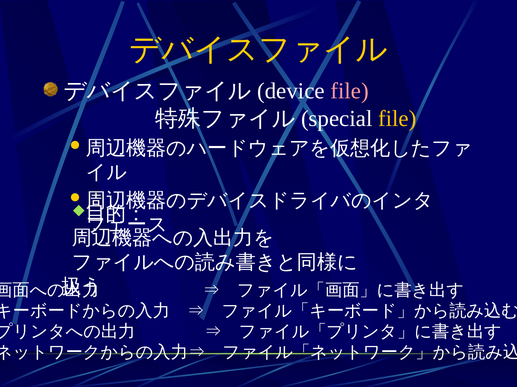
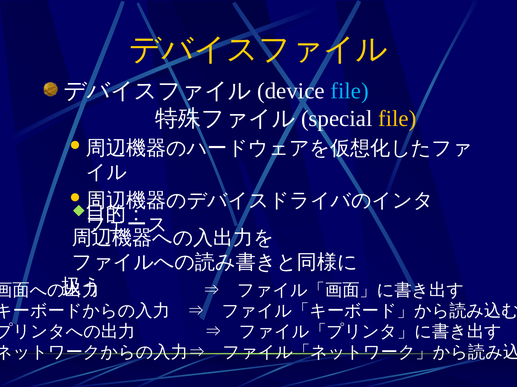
file colour: pink -> light blue (350, 91)
